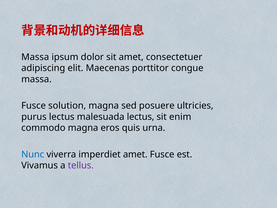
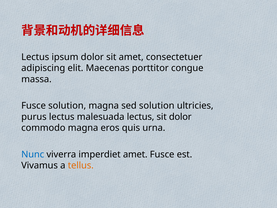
Massa: Massa -> Lectus (35, 57)
sed posuere: posuere -> solution (157, 106)
sit enim: enim -> dolor (180, 117)
tellus colour: purple -> orange (81, 165)
